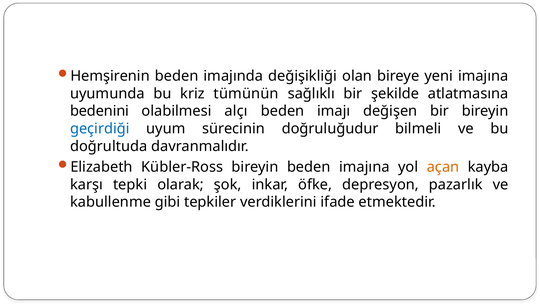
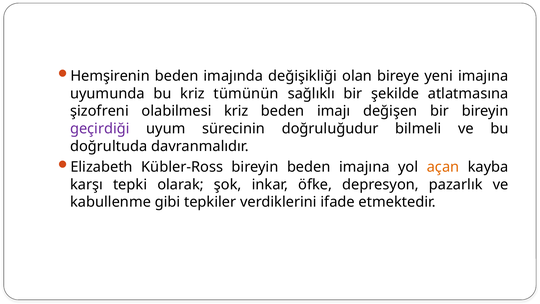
bedenini: bedenini -> şizofreni (99, 111)
olabilmesi alçı: alçı -> kriz (236, 111)
geçirdiği colour: blue -> purple (100, 129)
